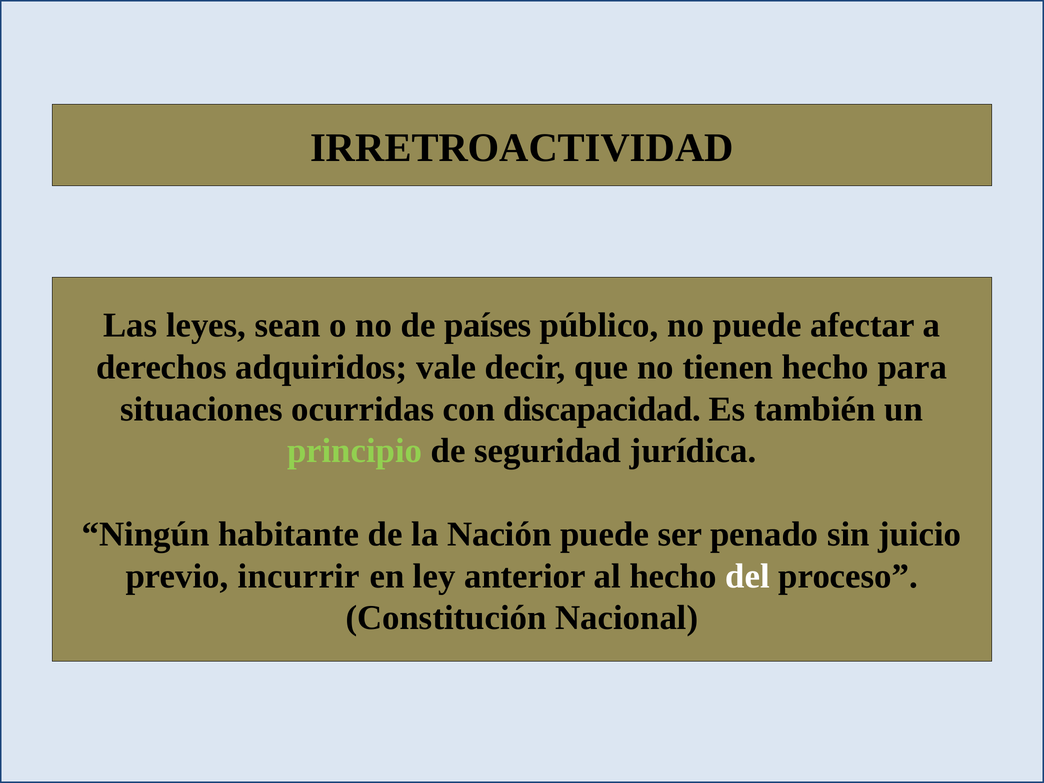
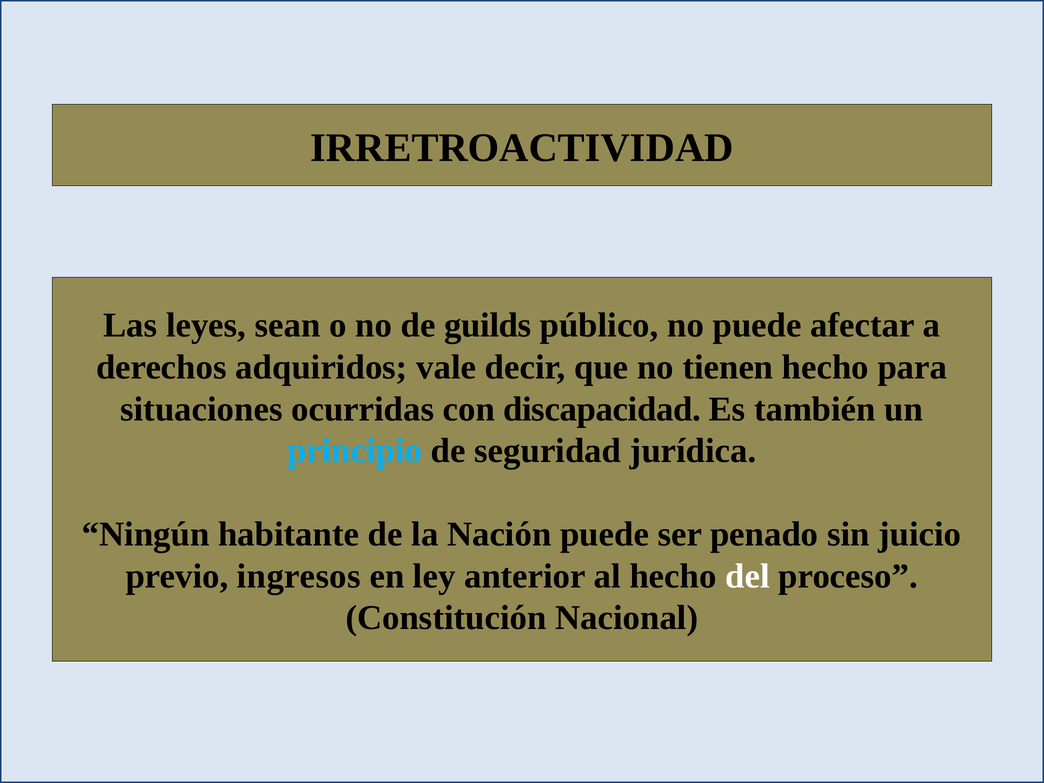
países: países -> guilds (488, 326)
principio colour: light green -> light blue (355, 451)
incurrir: incurrir -> ingresos (299, 576)
